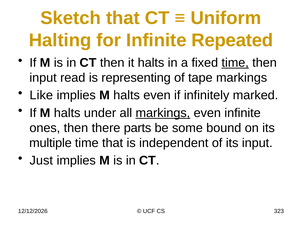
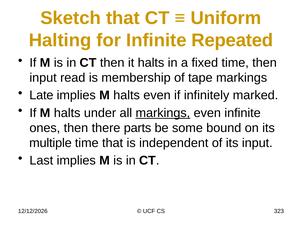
time underline: present -> none (235, 63)
representing: representing -> membership (136, 78)
Like: Like -> Late (41, 96)
Just: Just -> Last (41, 161)
